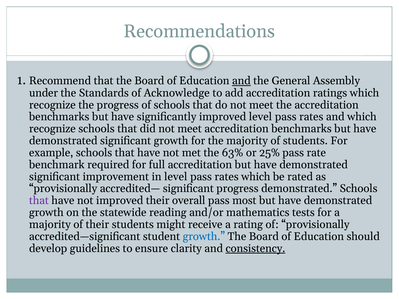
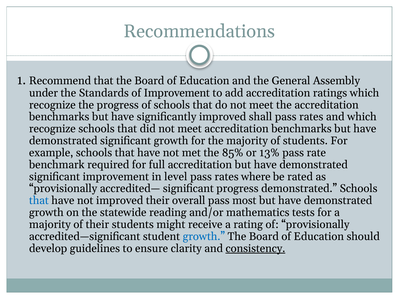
and underline: present -> none (241, 81)
of Acknowledge: Acknowledge -> Improvement (177, 93)
improved level: level -> shall (261, 117)
63%: 63% -> 85% (233, 153)
25%: 25% -> 13% (269, 153)
rates which: which -> where (256, 177)
that colour: purple -> blue (39, 201)
